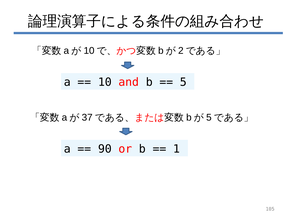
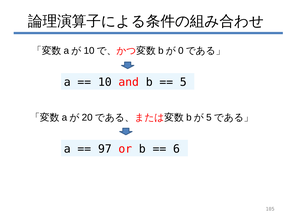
2: 2 -> 0 (181, 51)
37: 37 -> 20 (87, 117)
90: 90 -> 97 (105, 149)
1: 1 -> 6 (177, 149)
